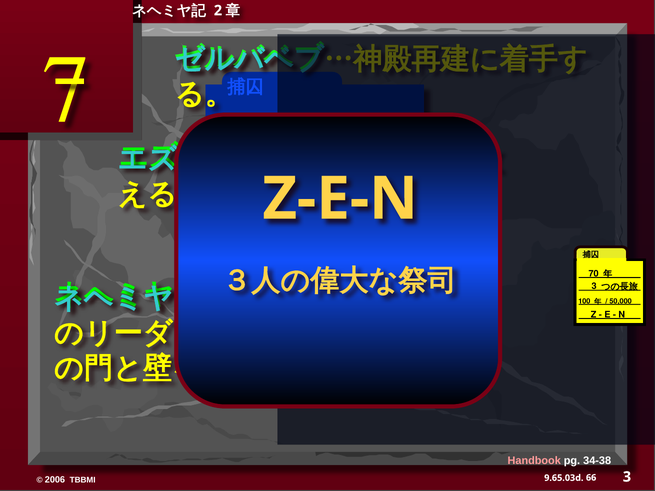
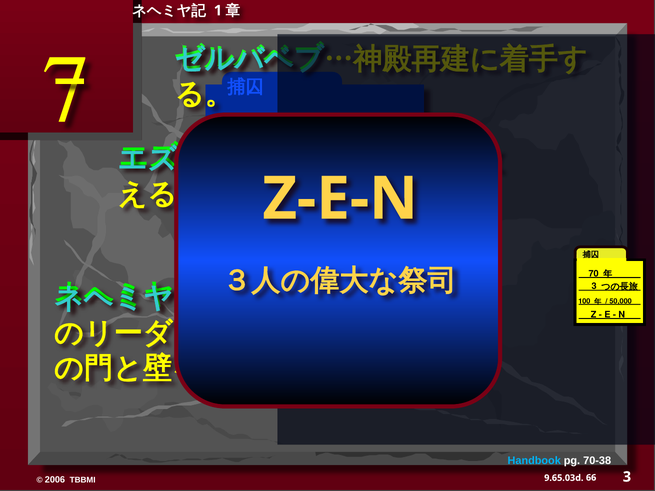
2: 2 -> 1 (218, 10)
Handbook colour: pink -> light blue (534, 461)
34-38: 34-38 -> 70-38 (597, 461)
